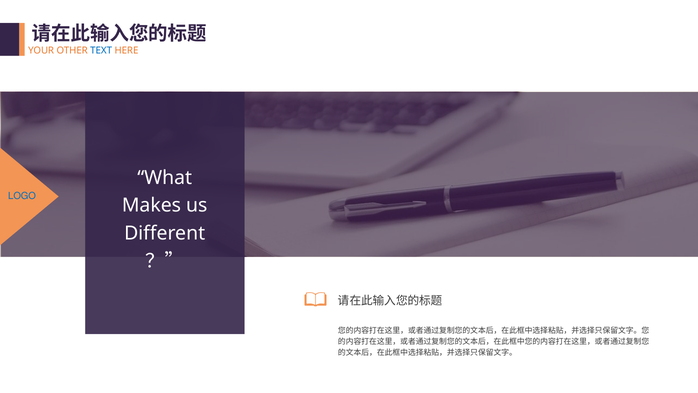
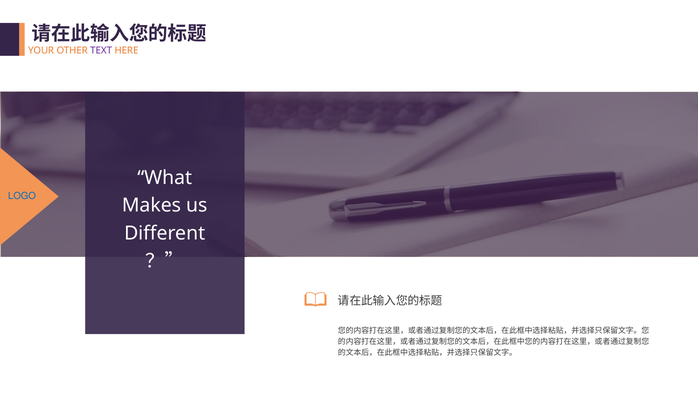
TEXT colour: blue -> purple (101, 50)
